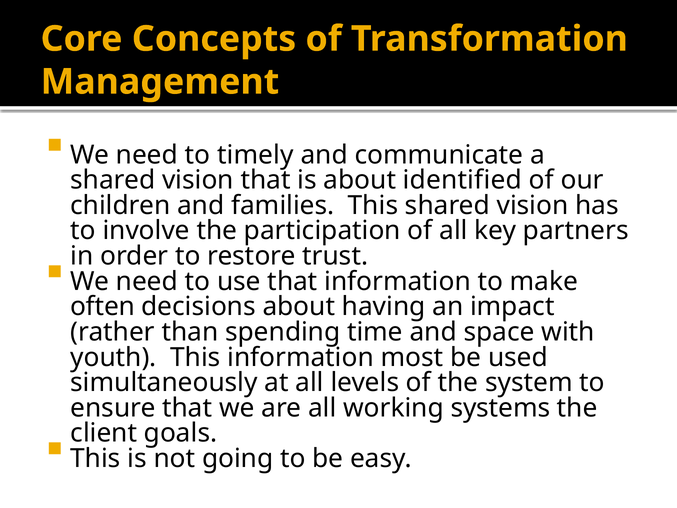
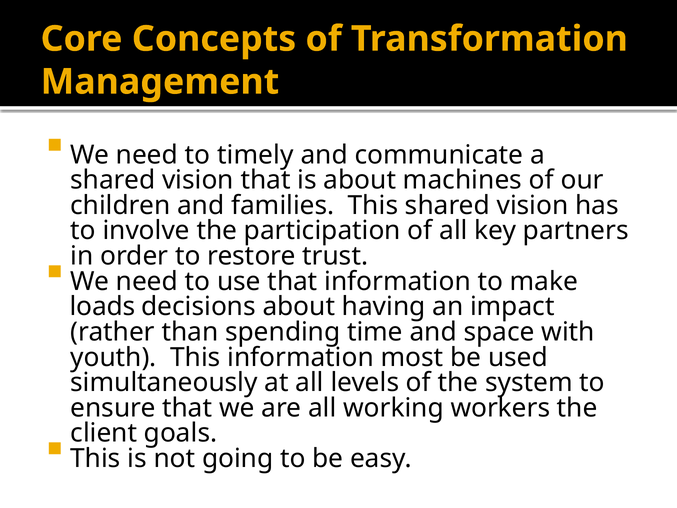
identified: identified -> machines (462, 180)
often: often -> loads (103, 307)
systems: systems -> workers (500, 408)
